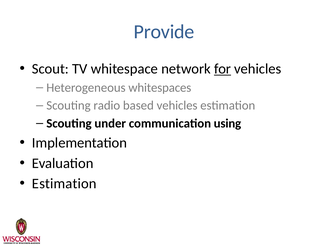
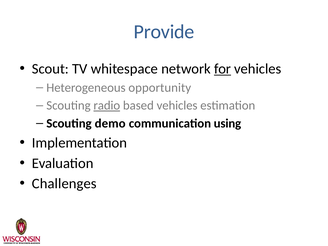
whitespaces: whitespaces -> opportunity (160, 88)
radio underline: none -> present (107, 106)
under: under -> demo (110, 123)
Estimation: Estimation -> Challenges (64, 184)
